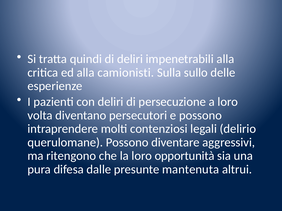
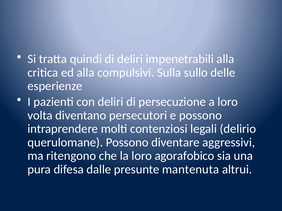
camionisti: camionisti -> compulsivi (126, 73)
opportunità: opportunità -> agorafobico (185, 156)
